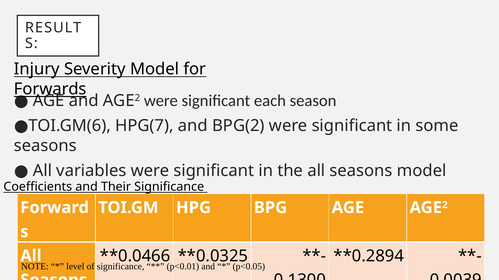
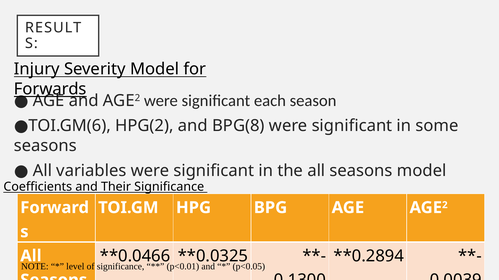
HPG(7: HPG(7 -> HPG(2 (144, 126)
BPG(2: BPG(2 -> BPG(8 (238, 126)
